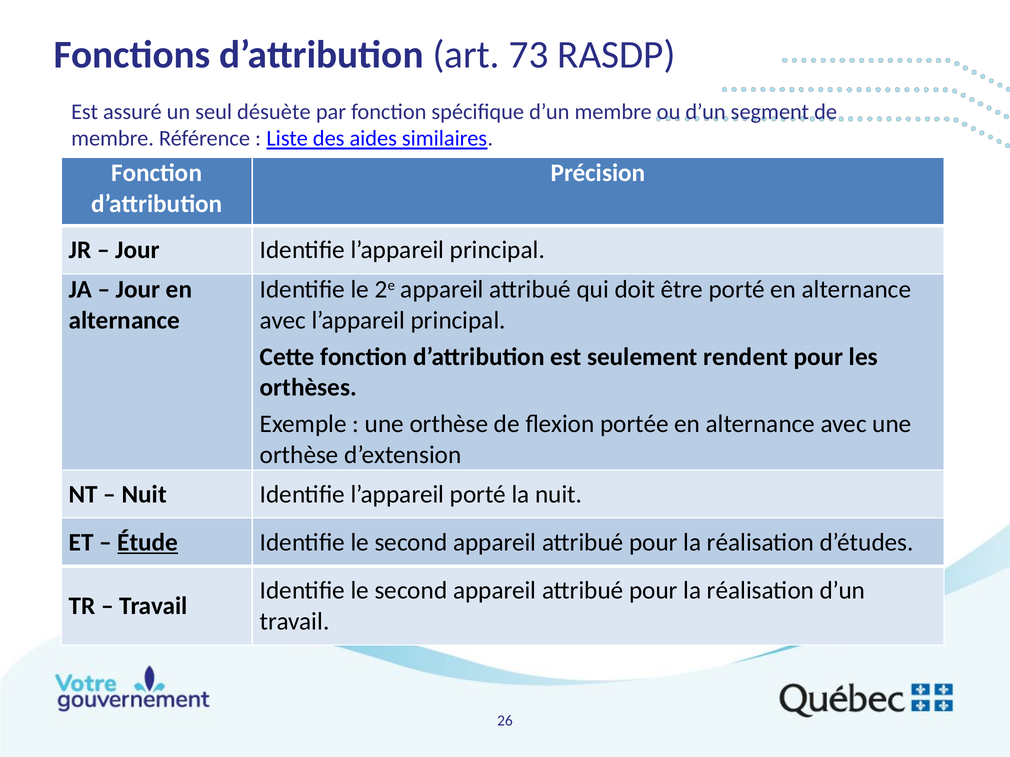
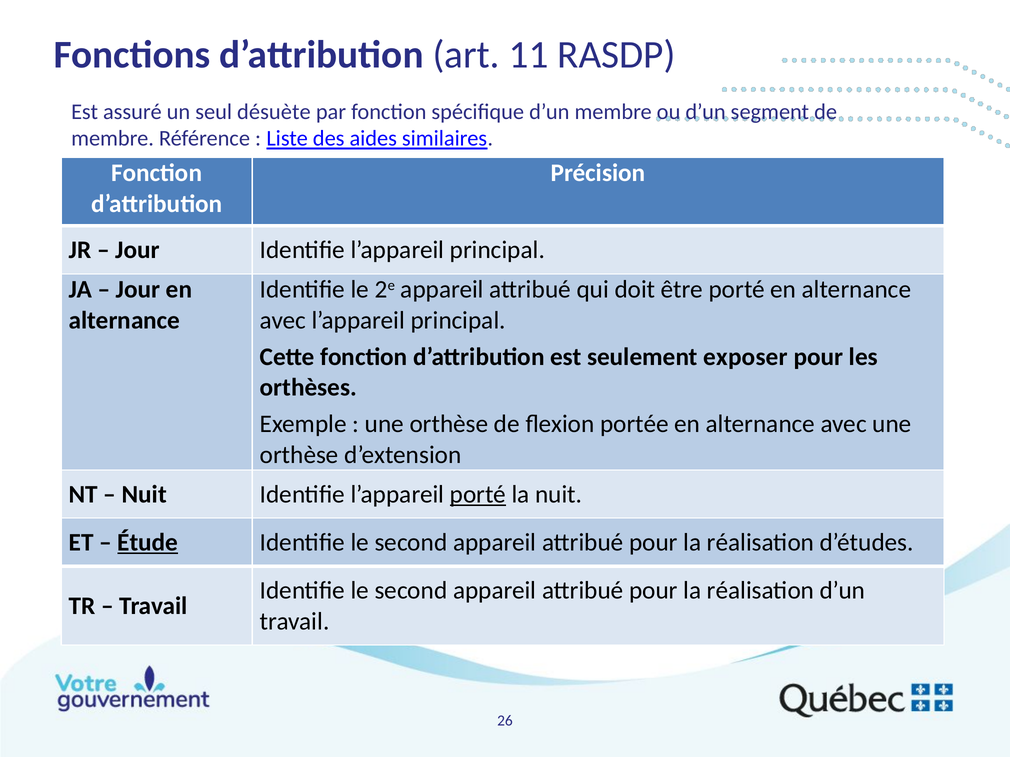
73: 73 -> 11 (529, 55)
rendent: rendent -> exposer (746, 357)
porté underline: none -> present (478, 495)
